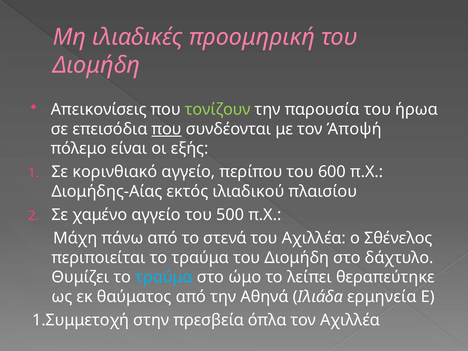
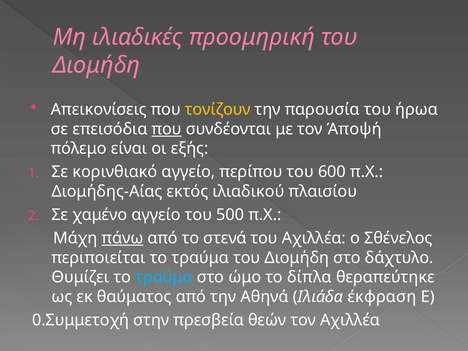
τονίζουν colour: light green -> yellow (218, 110)
πάνω underline: none -> present (123, 238)
λείπει: λείπει -> δίπλα (309, 277)
ερμηνεία: ερμηνεία -> έκφραση (382, 297)
1.Συμμετοχή: 1.Συμμετοχή -> 0.Συμμετοχή (81, 320)
όπλα: όπλα -> θεών (267, 320)
